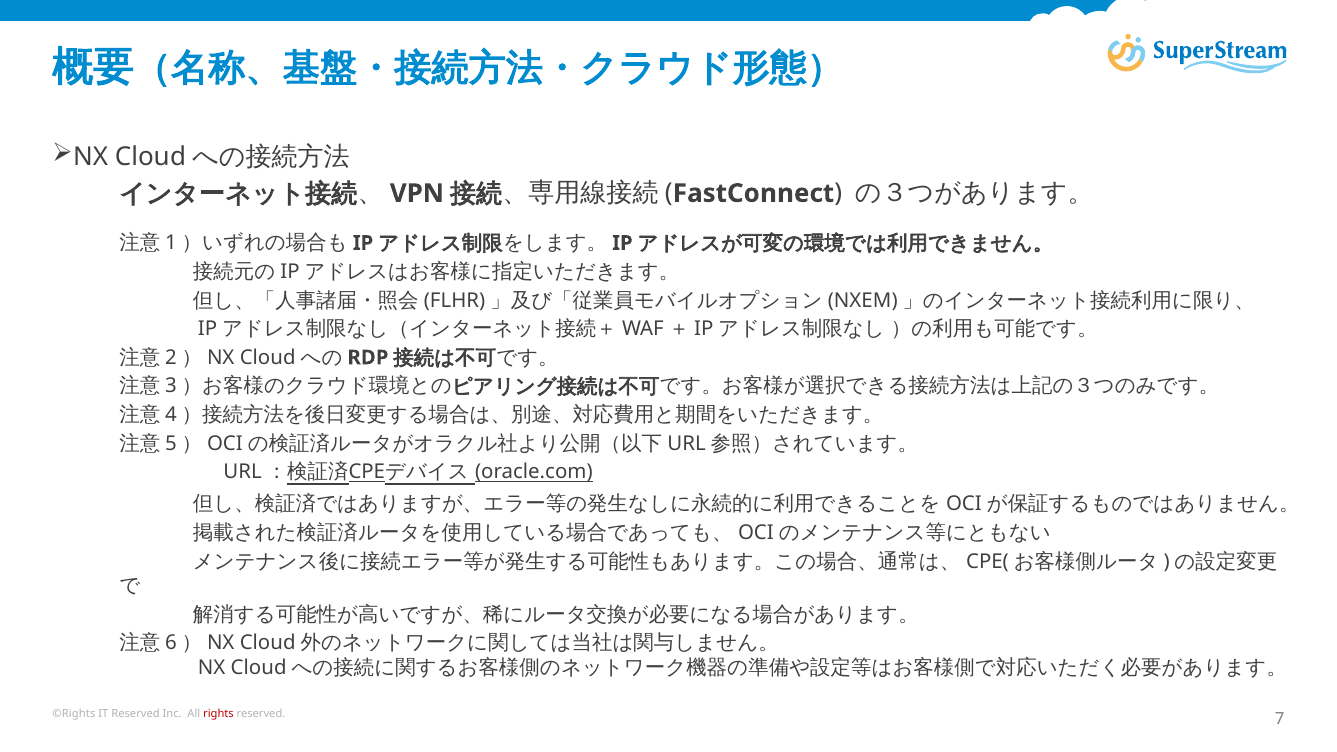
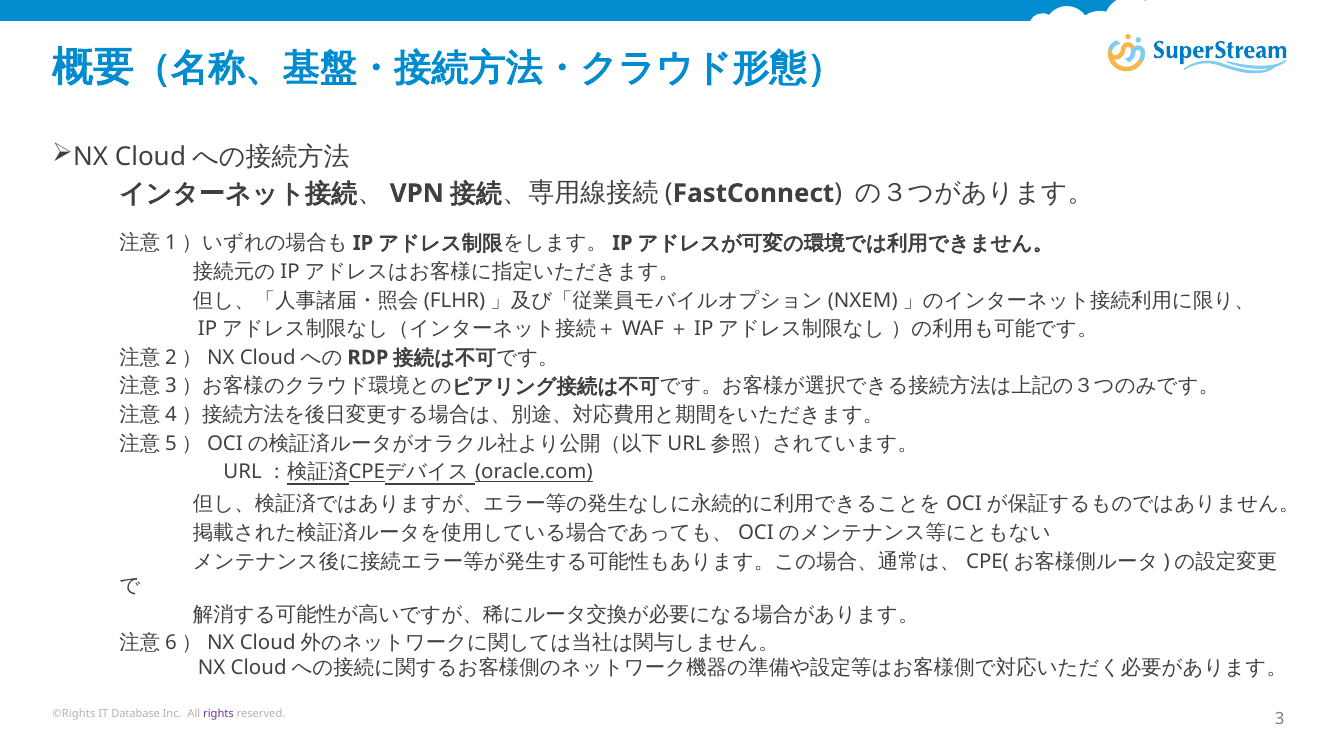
IT Reserved: Reserved -> Database (136, 714)
rights colour: red -> purple (218, 714)
7: 7 -> 3 (1280, 719)
